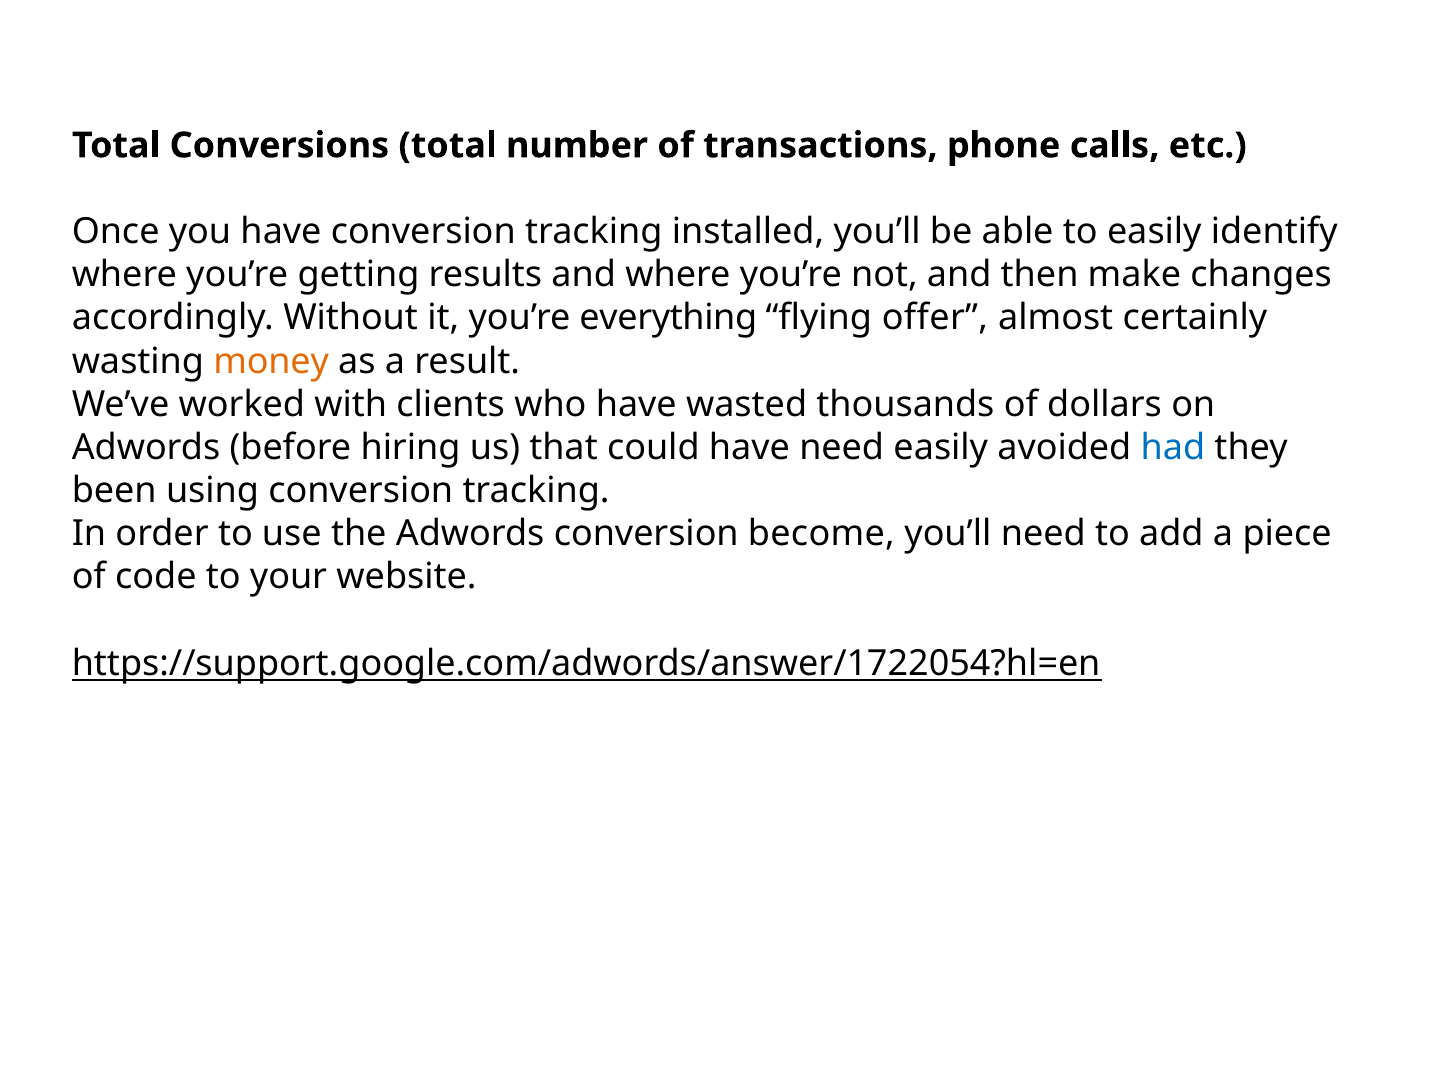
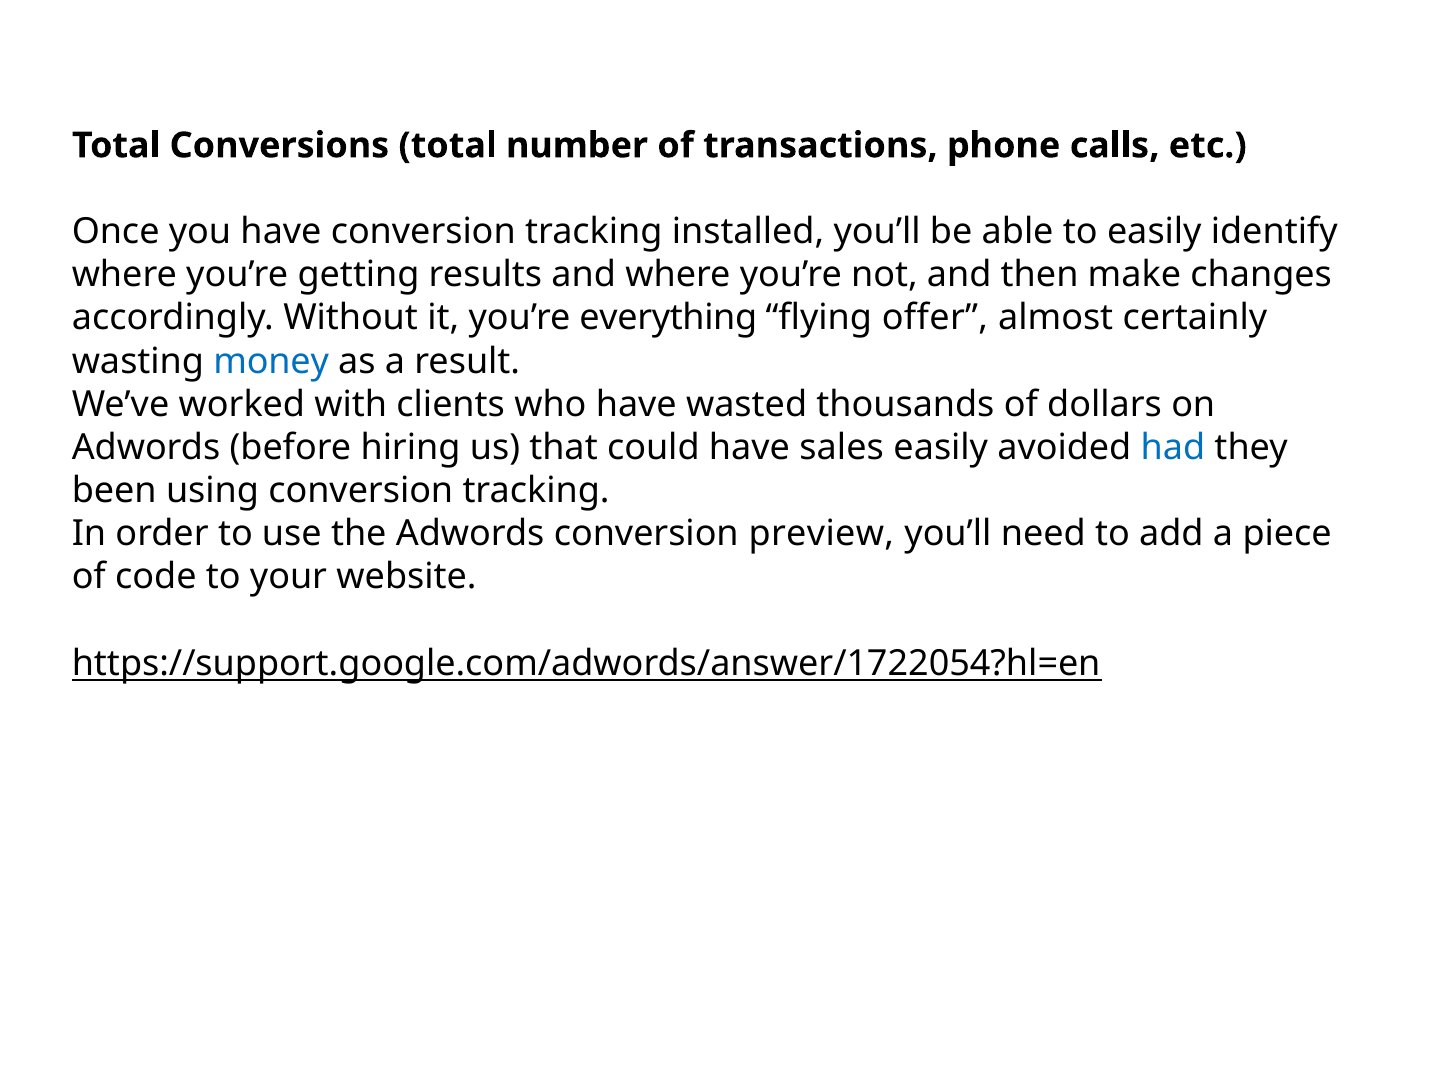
money colour: orange -> blue (271, 361)
have need: need -> sales (842, 448)
become: become -> preview (821, 534)
